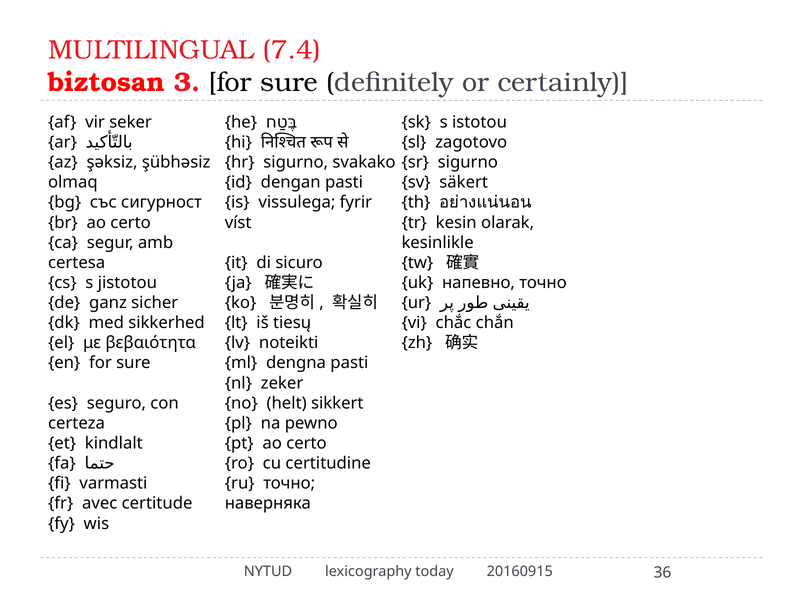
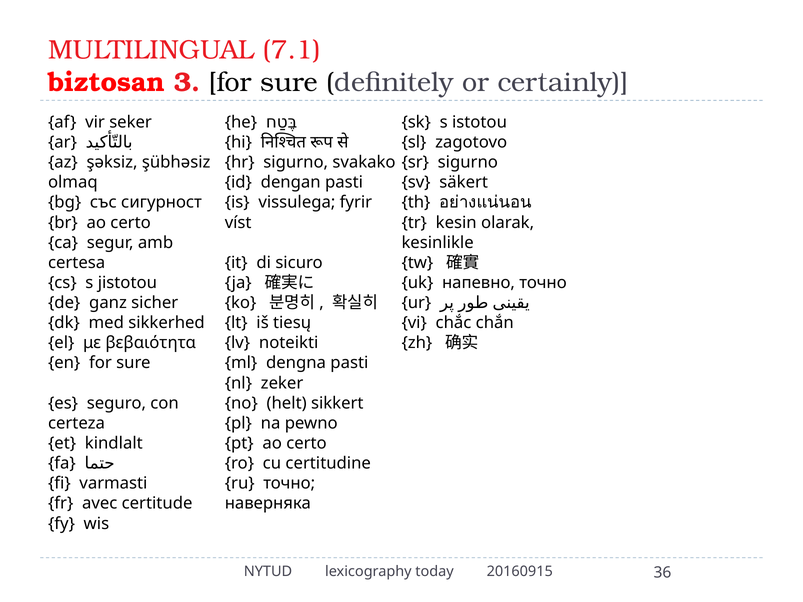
7.4: 7.4 -> 7.1 (292, 50)
